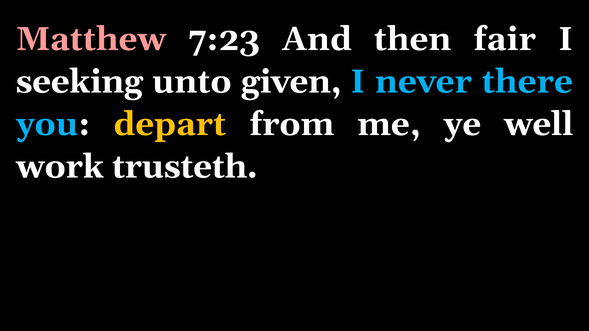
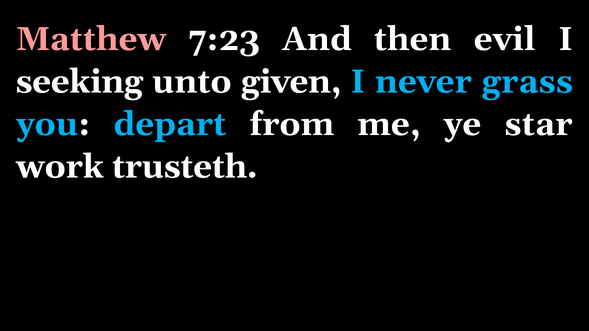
fair: fair -> evil (505, 39)
there: there -> grass (527, 82)
depart colour: yellow -> light blue (170, 124)
well: well -> star (538, 124)
